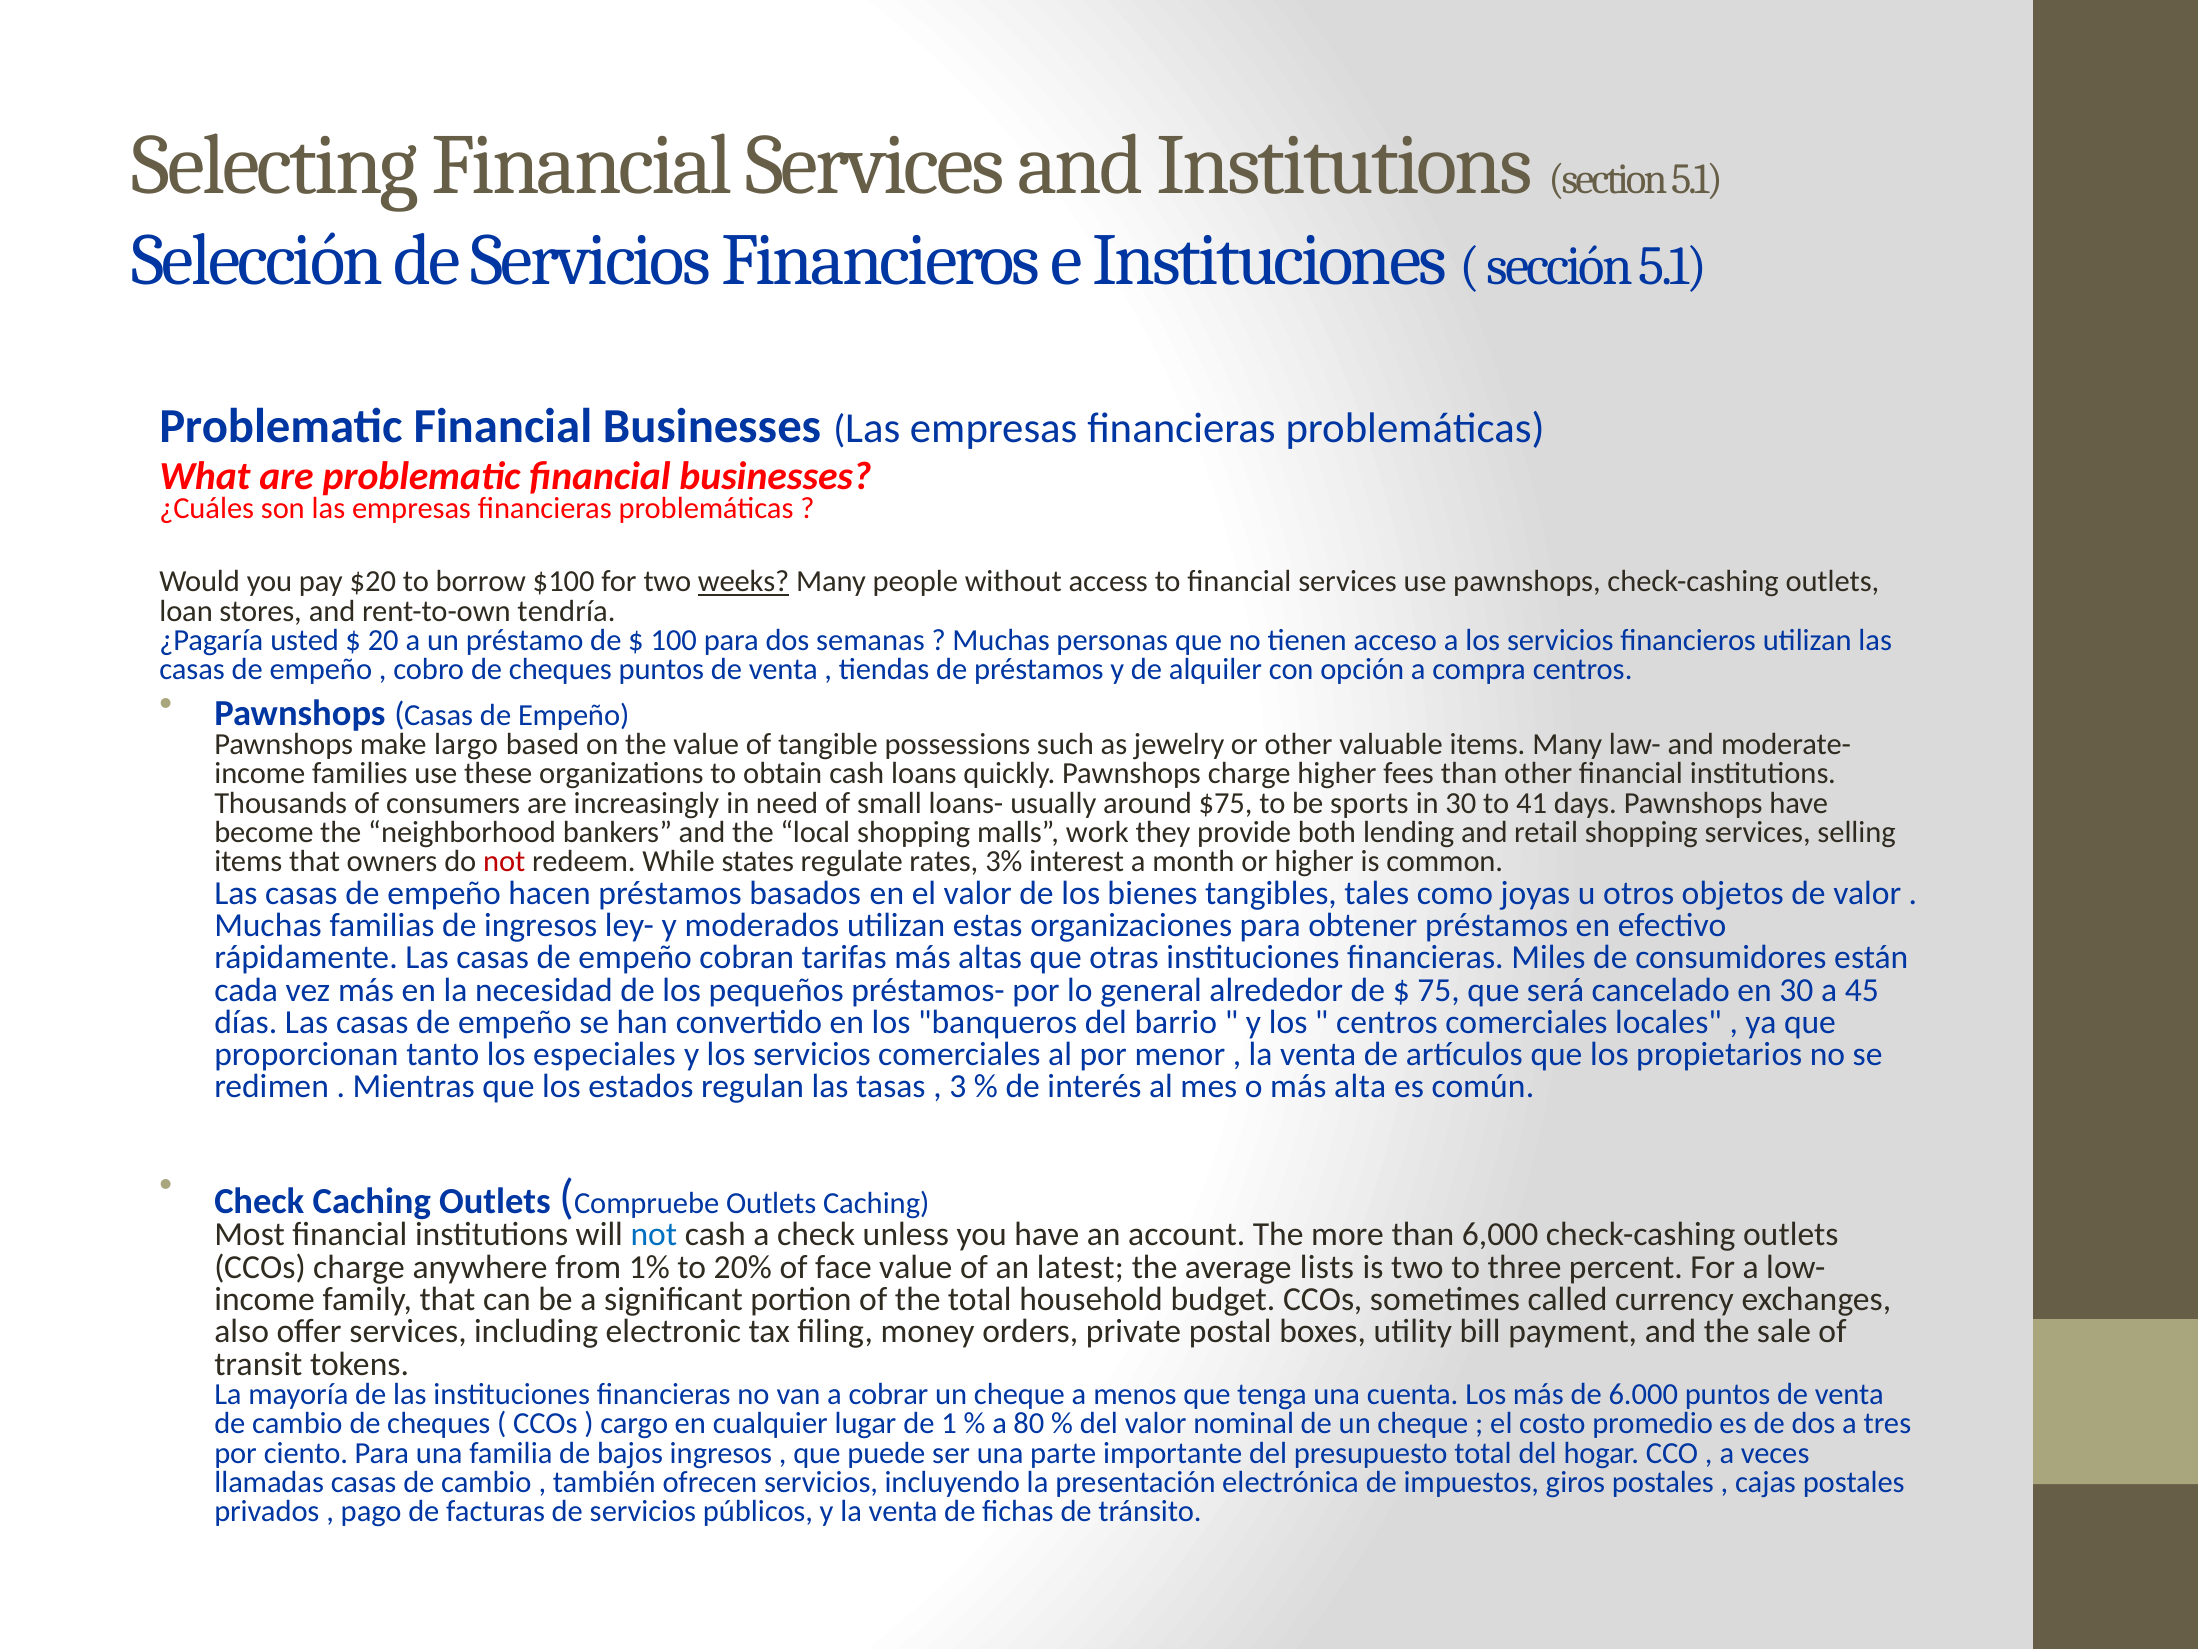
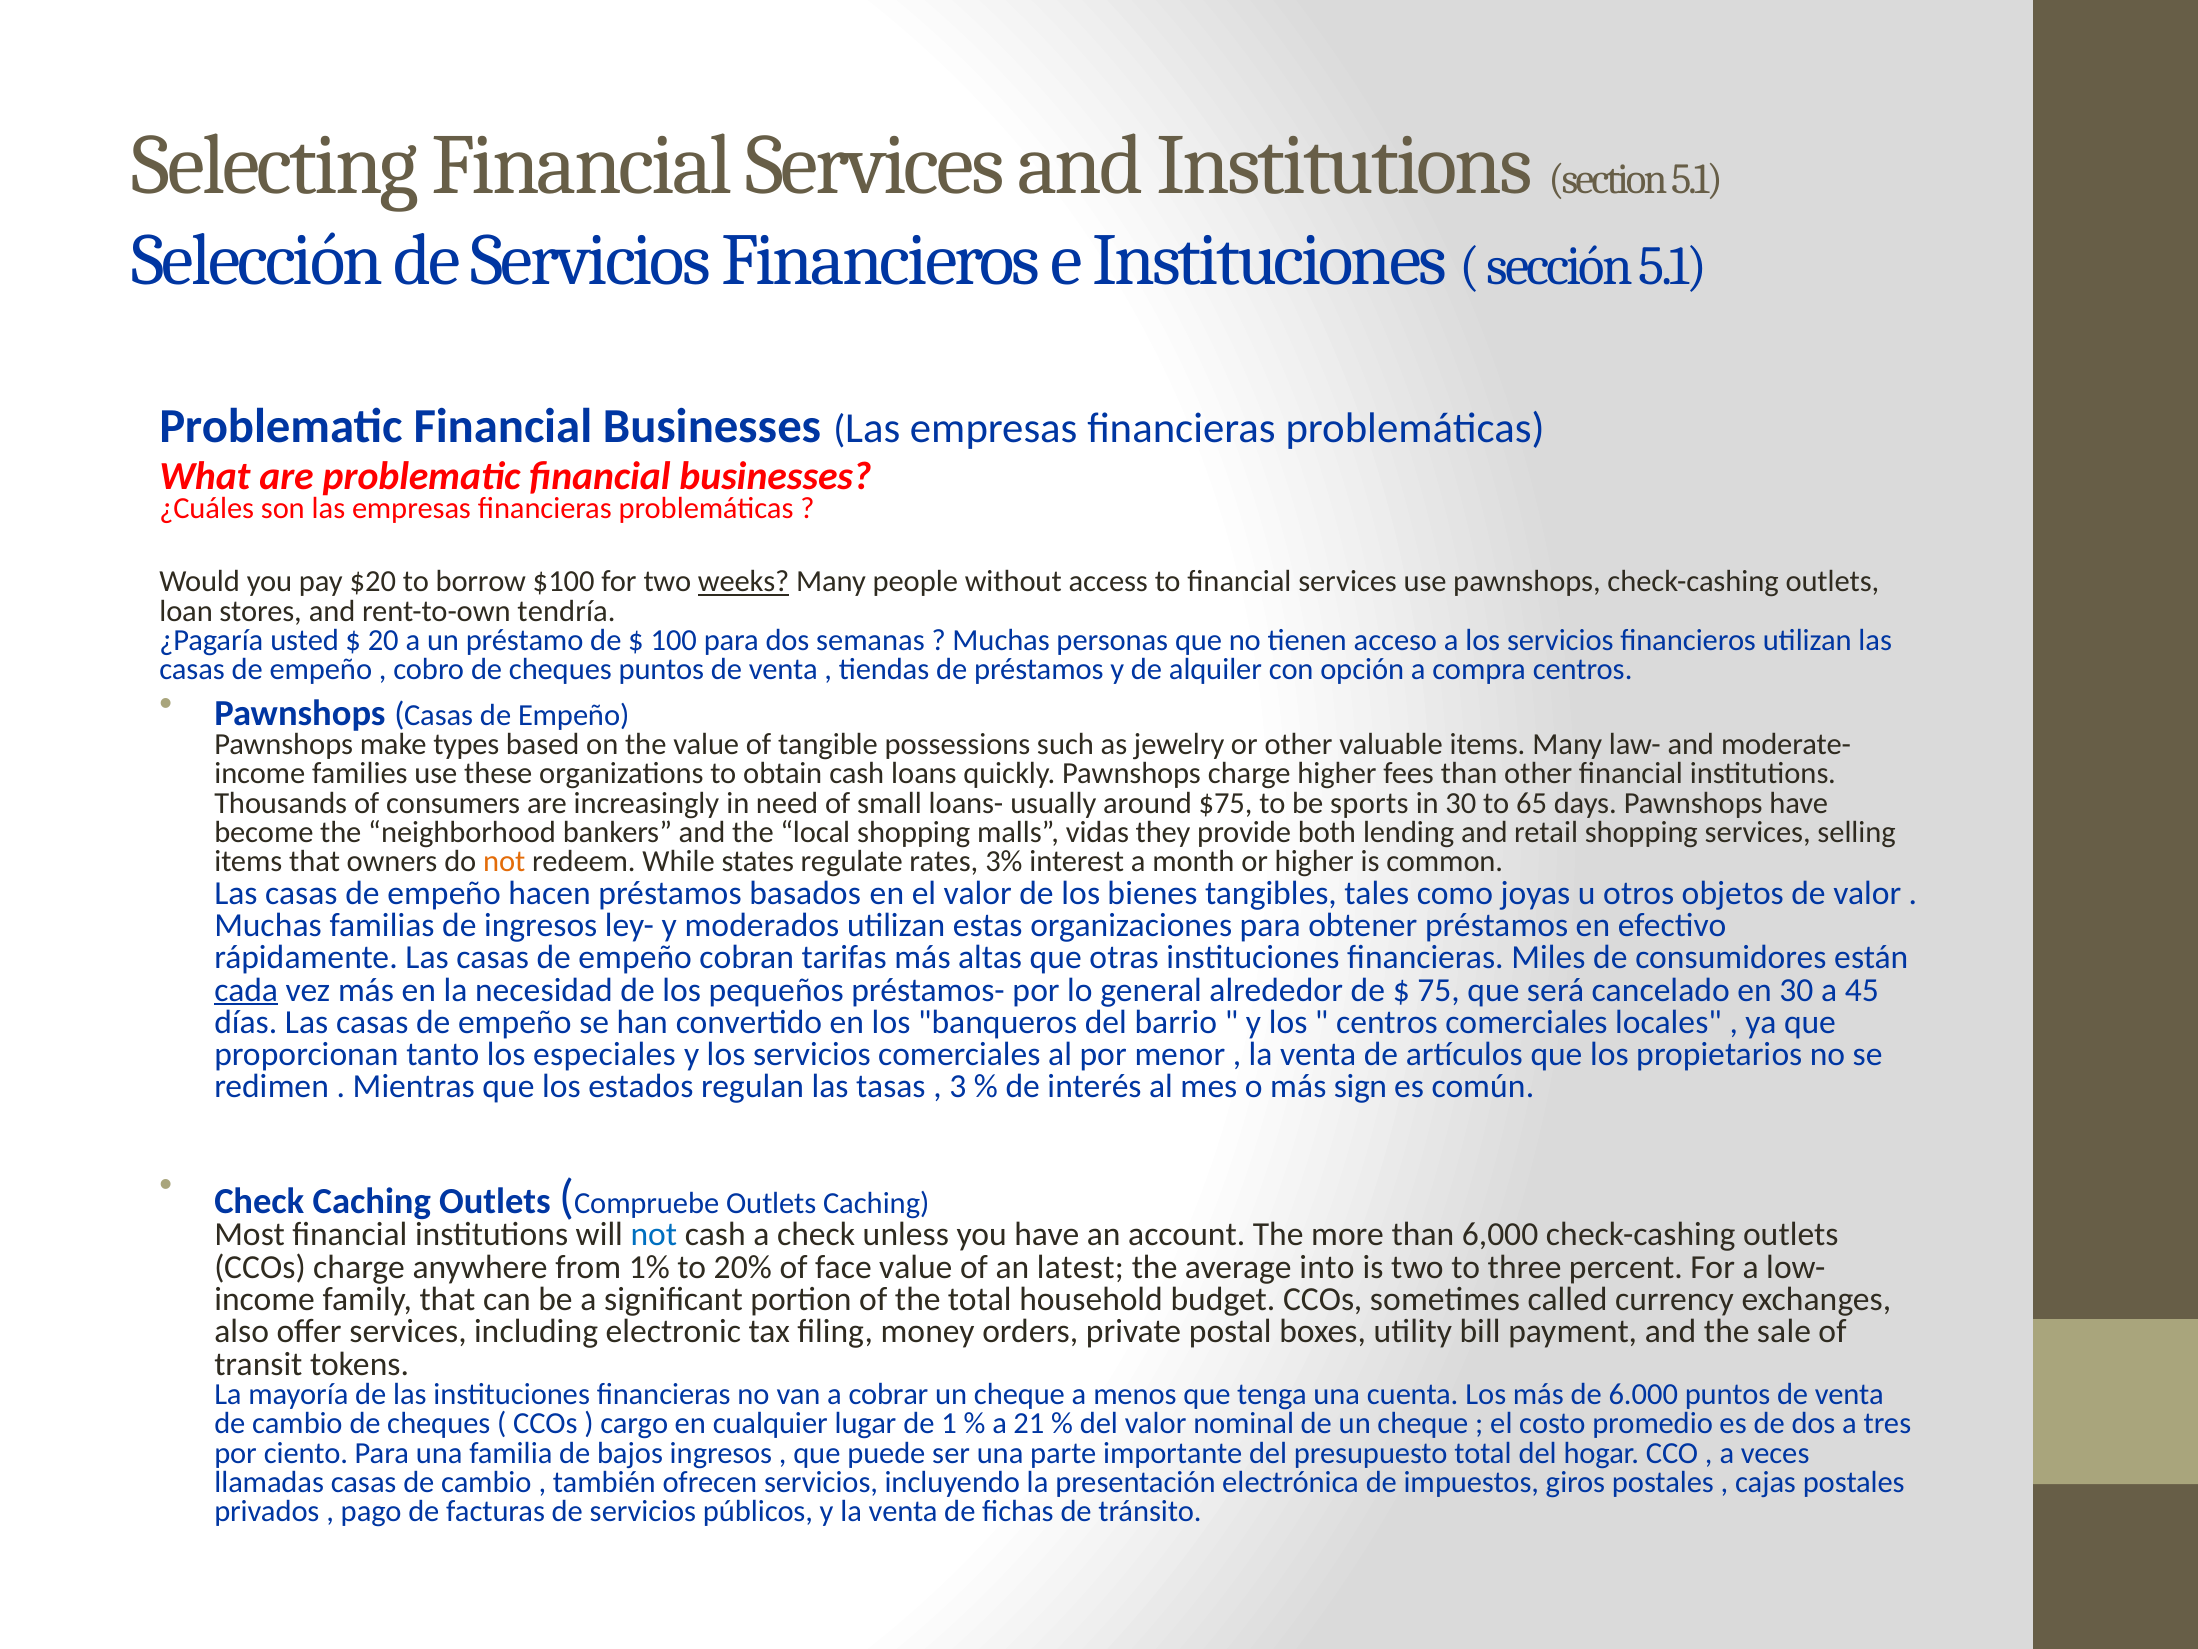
largo: largo -> types (466, 744)
41: 41 -> 65 (1532, 803)
work: work -> vidas (1097, 832)
not colour: red -> orange (504, 862)
cada underline: none -> present (246, 990)
alta: alta -> sign (1360, 1087)
lists: lists -> into (1327, 1267)
80: 80 -> 21 (1029, 1423)
